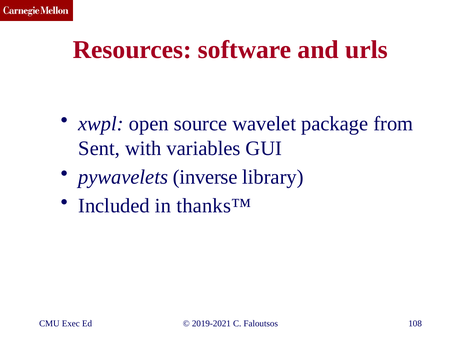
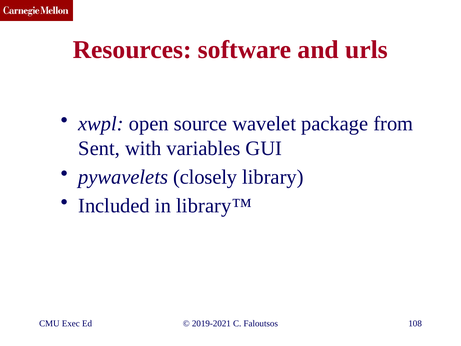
inverse: inverse -> closely (205, 177)
thanks™: thanks™ -> library™ (214, 206)
